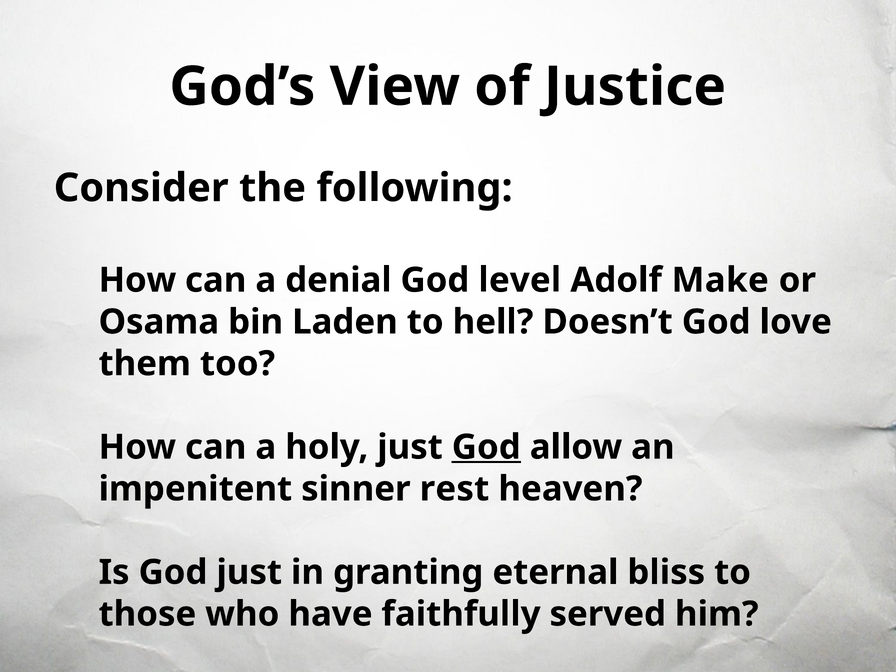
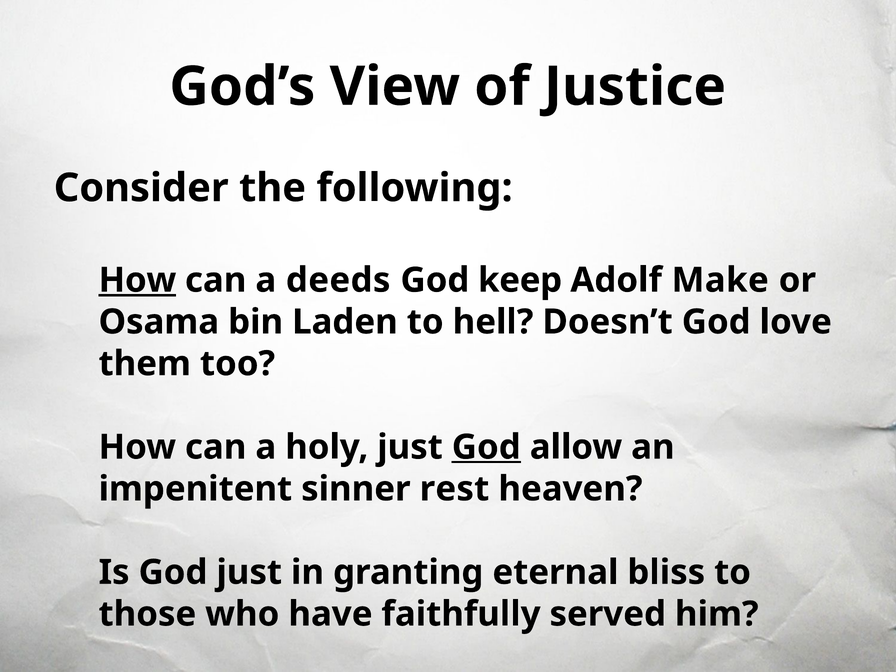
How underline: none -> present (137, 280)
denial: denial -> deeds (338, 280)
level: level -> keep (520, 280)
